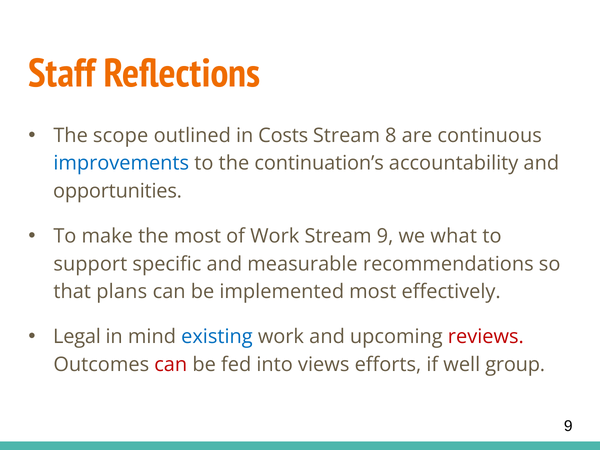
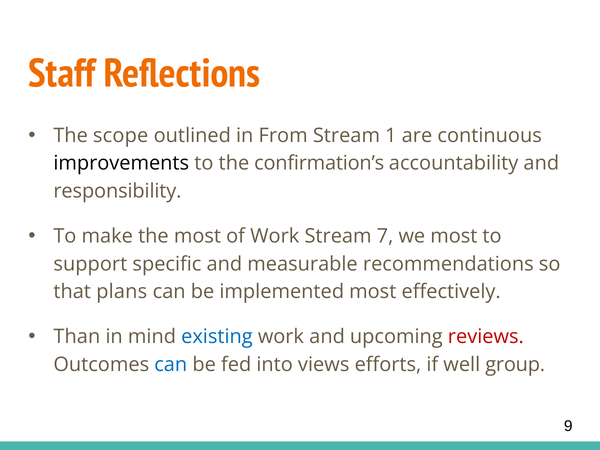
Costs: Costs -> From (283, 136)
8: 8 -> 1 (391, 136)
improvements colour: blue -> black (121, 163)
continuation’s: continuation’s -> confirmation’s (319, 163)
opportunities: opportunities -> responsibility (117, 191)
Stream 9: 9 -> 7 (385, 236)
we what: what -> most (454, 236)
Legal: Legal -> Than (77, 337)
can colour: red -> blue (171, 364)
